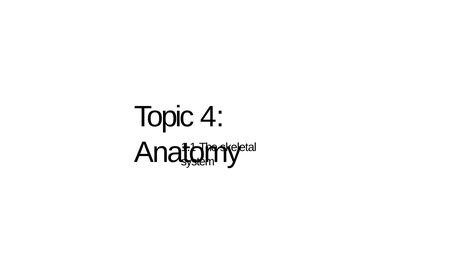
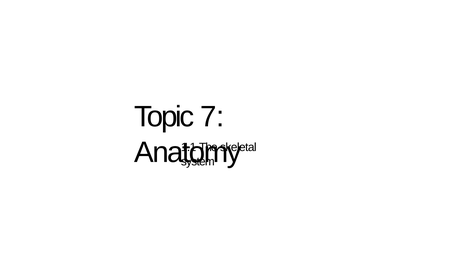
4: 4 -> 7 (212, 117)
